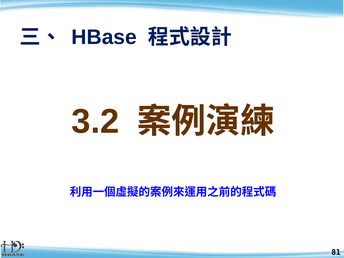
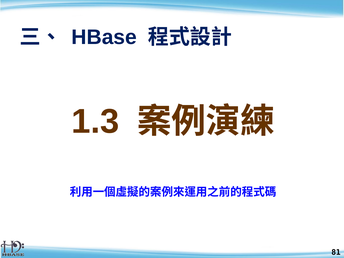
3.2: 3.2 -> 1.3 (95, 122)
